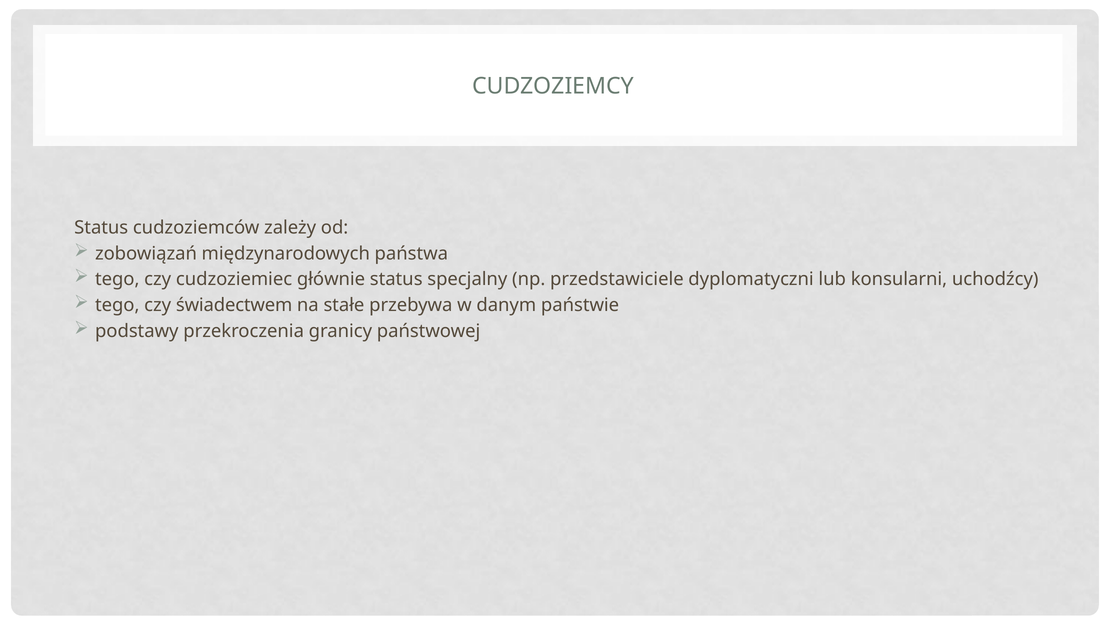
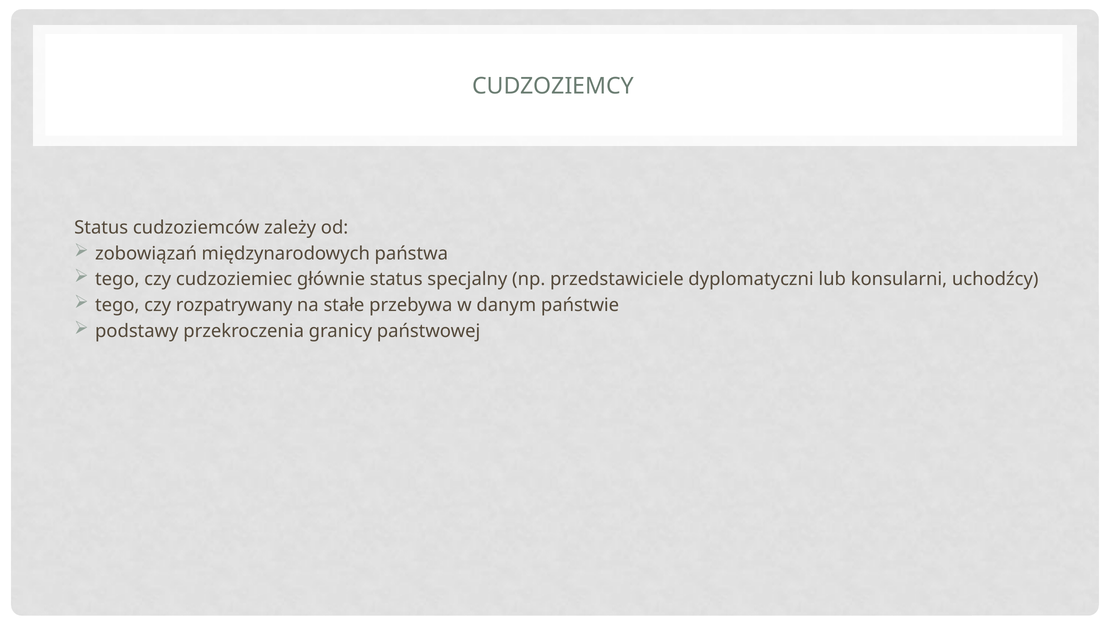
świadectwem: świadectwem -> rozpatrywany (234, 305)
